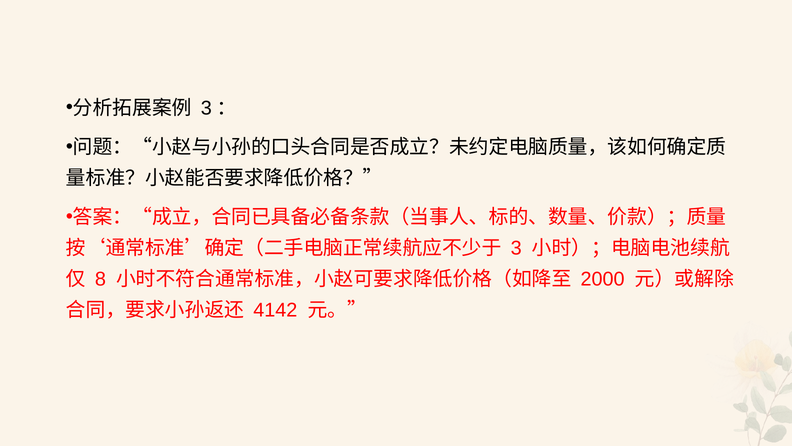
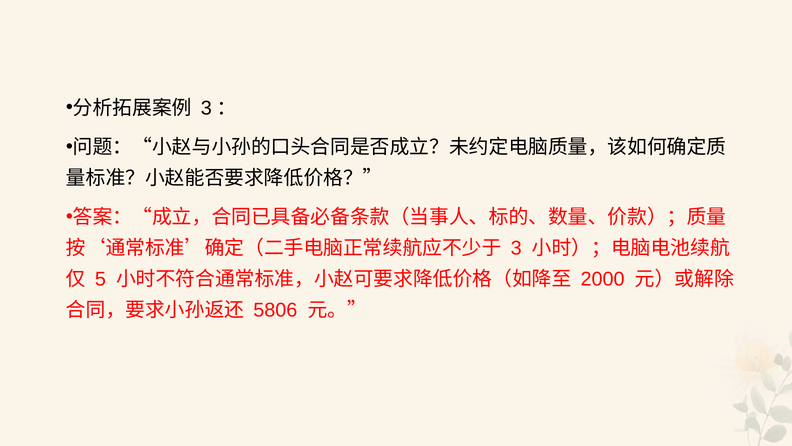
8: 8 -> 5 (100, 279)
4142: 4142 -> 5806 (275, 310)
